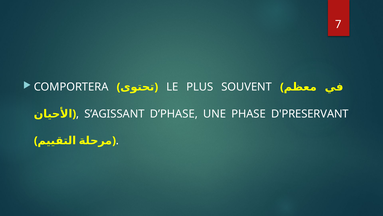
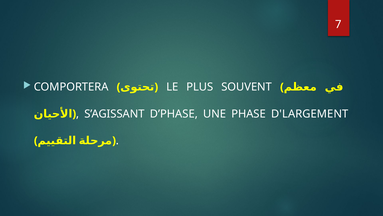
D'PRESERVANT: D'PRESERVANT -> D'LARGEMENT (310, 114)
